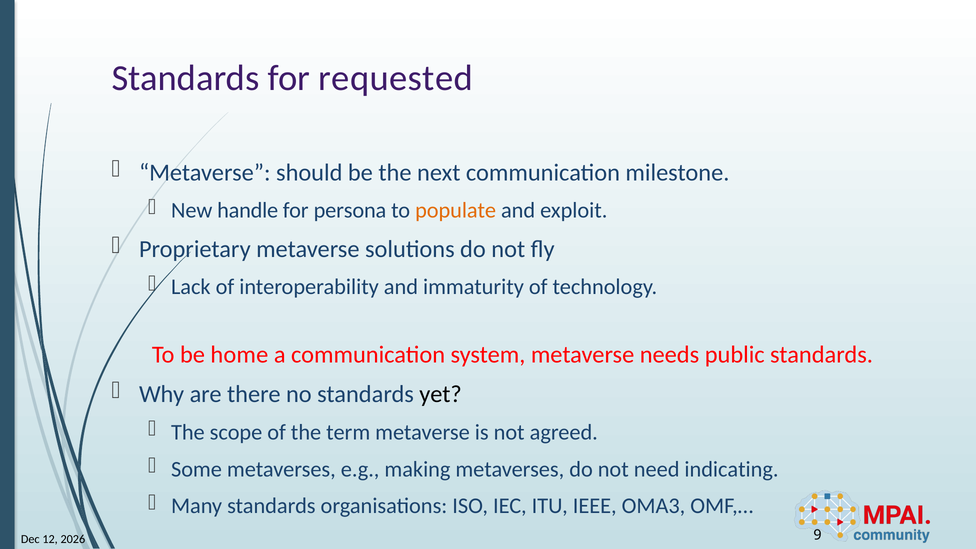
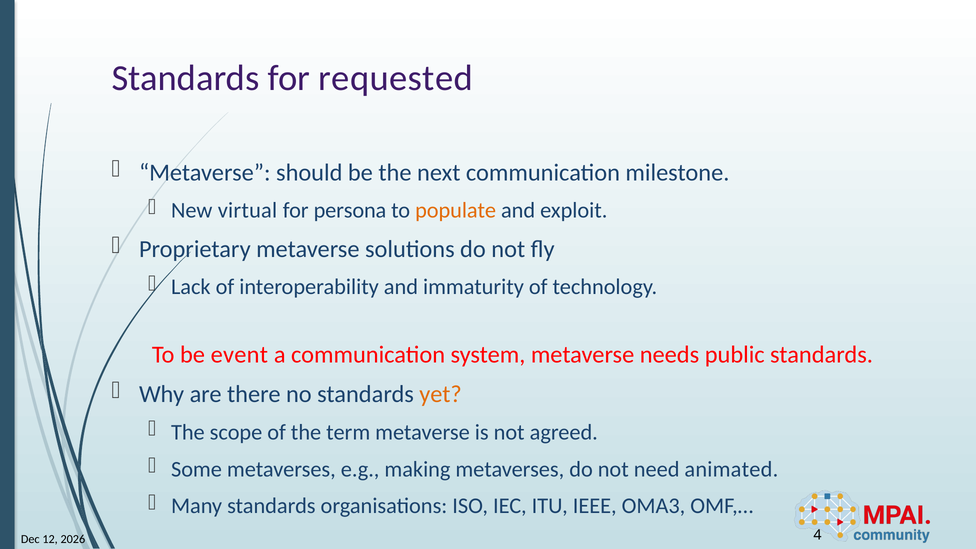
handle: handle -> virtual (247, 211)
home: home -> event (239, 355)
yet colour: black -> orange (441, 394)
indicating: indicating -> animated (731, 469)
9: 9 -> 4 (818, 535)
